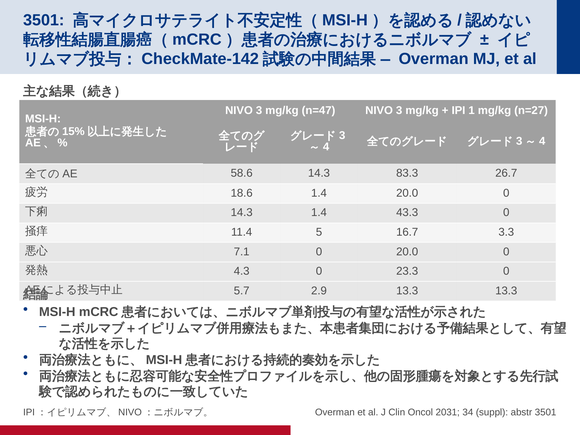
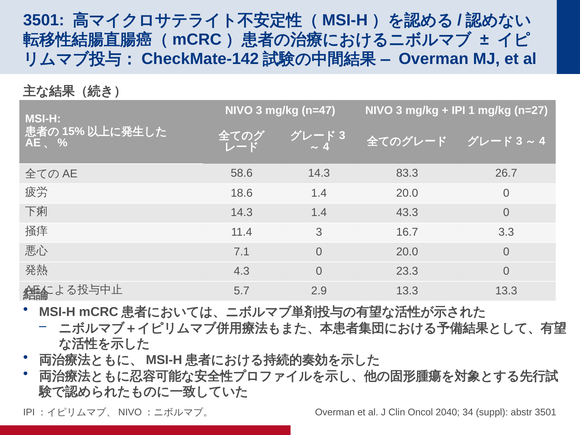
11.4 5: 5 -> 3 (319, 232)
2031: 2031 -> 2040 (448, 412)
